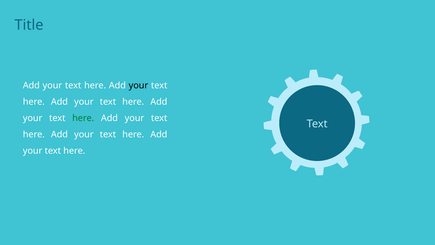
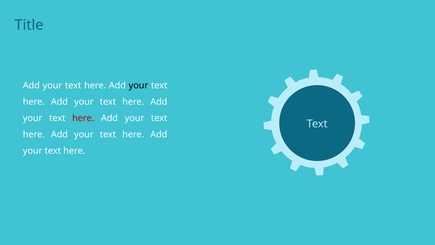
here colour: green -> red (83, 118)
